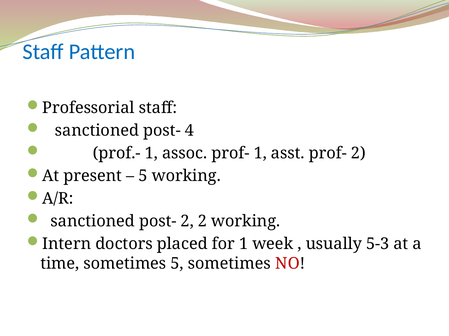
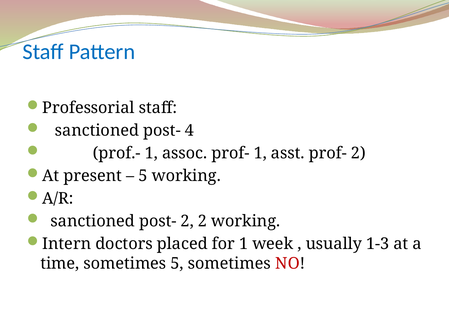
5-3: 5-3 -> 1-3 (378, 245)
